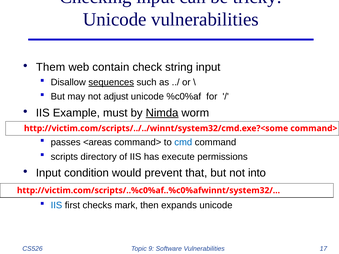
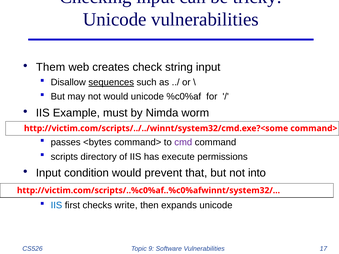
contain: contain -> creates (111, 67)
not adjust: adjust -> would (116, 97)
Nimda underline: present -> none (162, 113)
<areas: <areas -> <bytes (97, 143)
cmd colour: blue -> purple (183, 143)
mark: mark -> write (126, 205)
